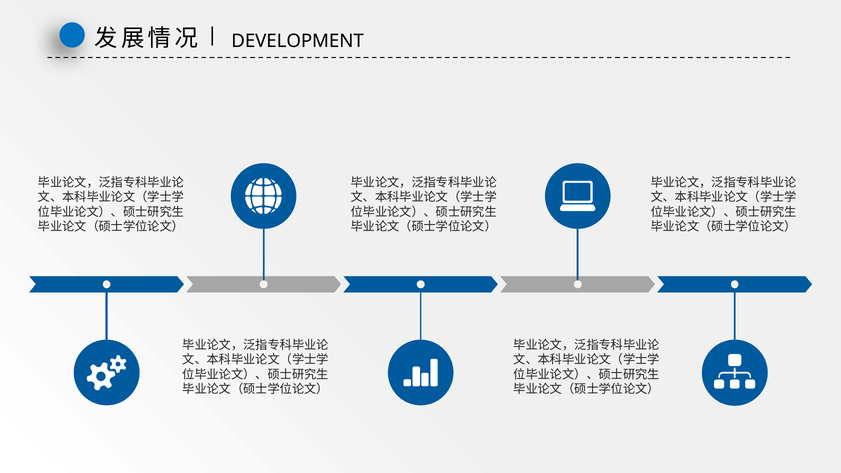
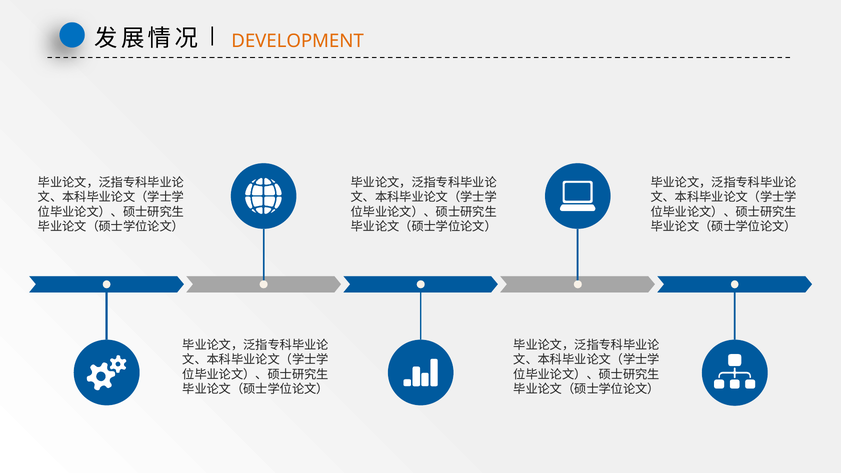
DEVELOPMENT colour: black -> orange (298, 41)
